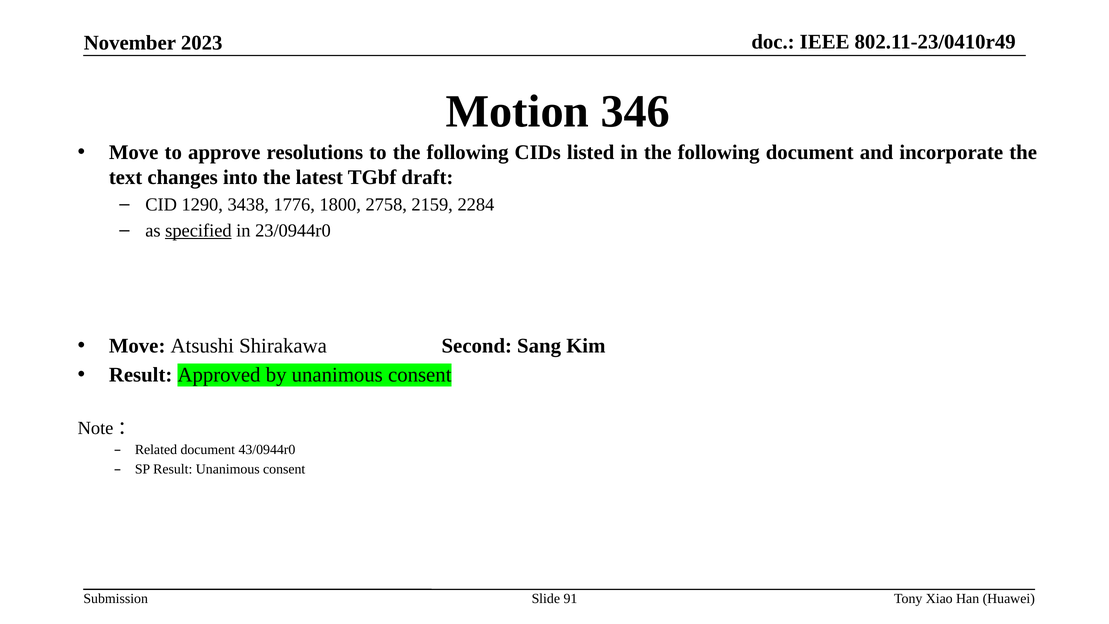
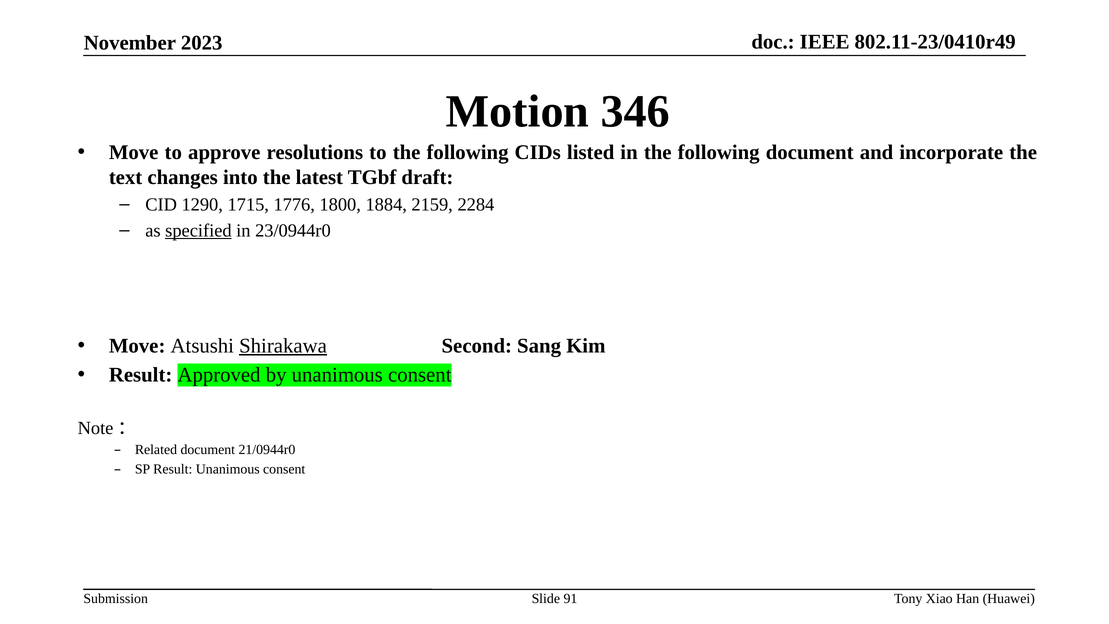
3438: 3438 -> 1715 (248, 205)
2758: 2758 -> 1884 (386, 205)
Shirakawa underline: none -> present (283, 346)
43/0944r0: 43/0944r0 -> 21/0944r0 (267, 450)
